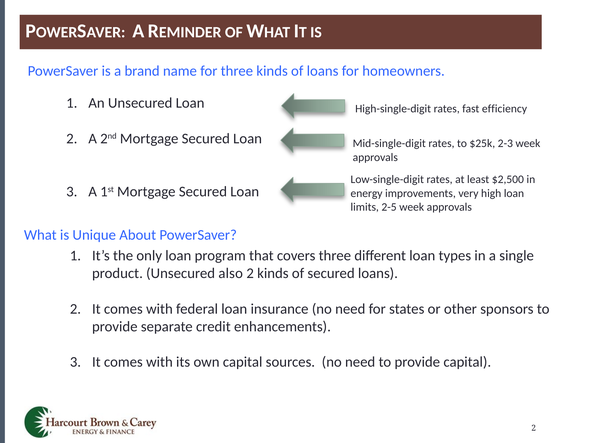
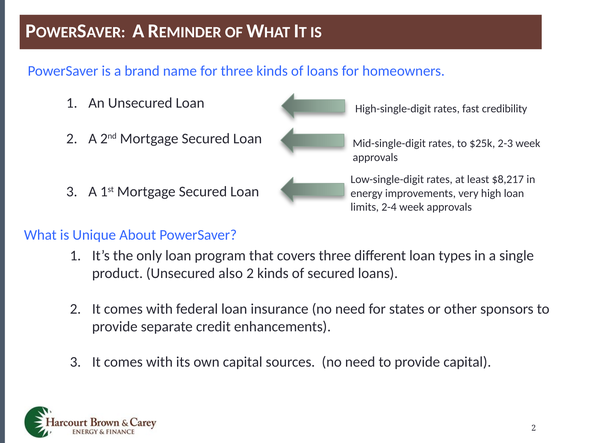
efficiency: efficiency -> credibility (505, 109)
$2,500: $2,500 -> $8,217 (508, 180)
2-5: 2-5 -> 2-4 (389, 207)
